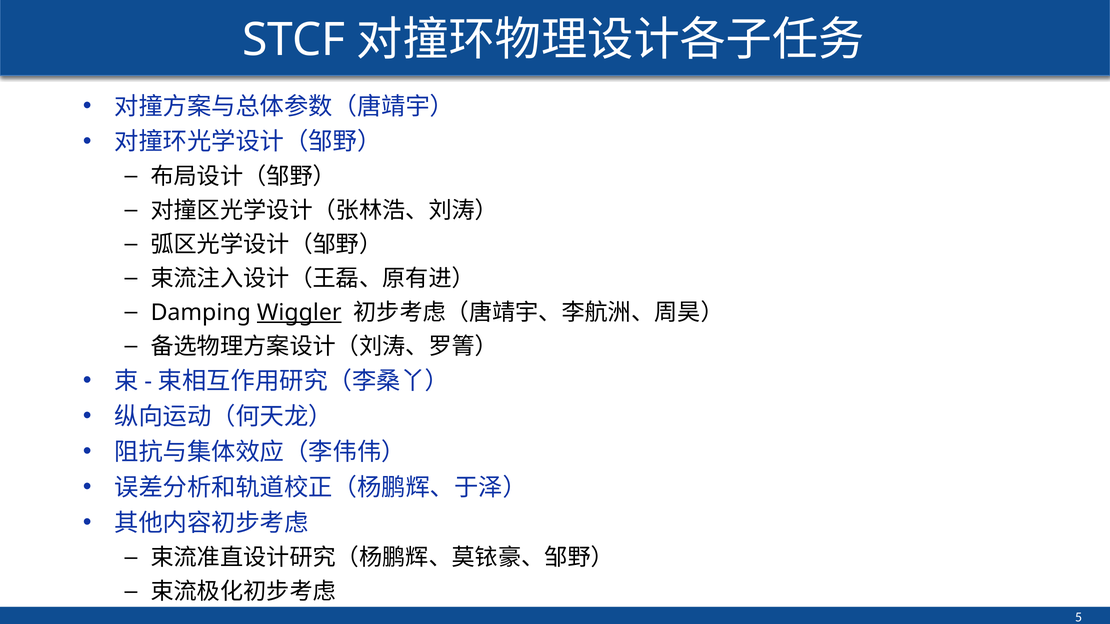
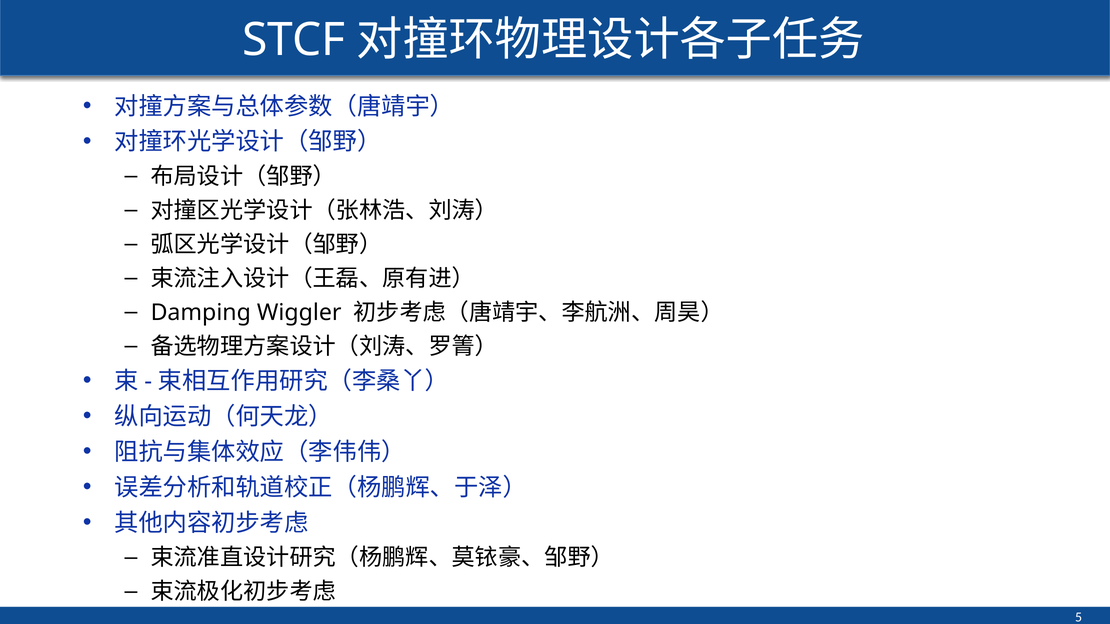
Wiggler underline: present -> none (299, 313)
